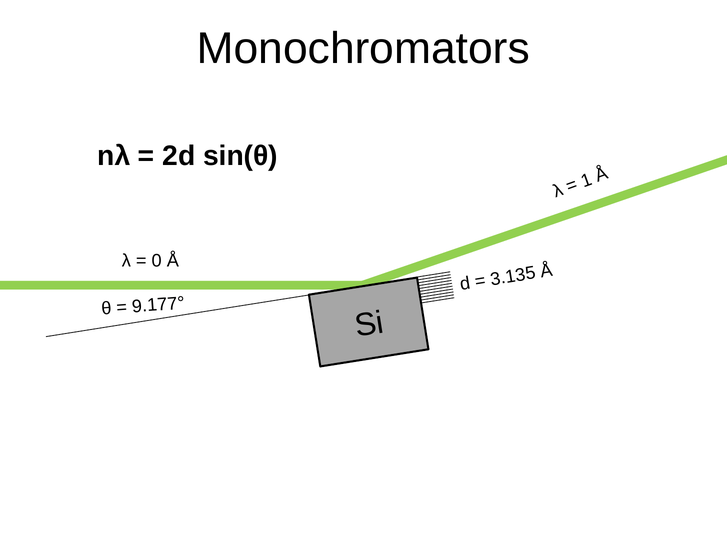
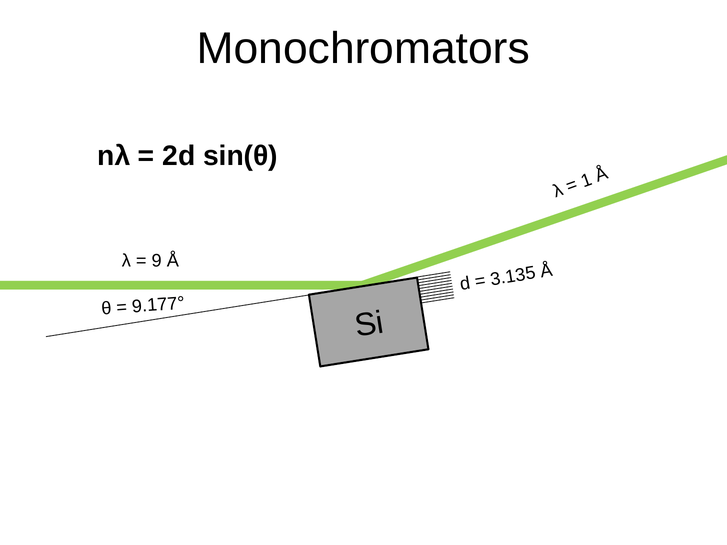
0: 0 -> 9 (157, 261)
